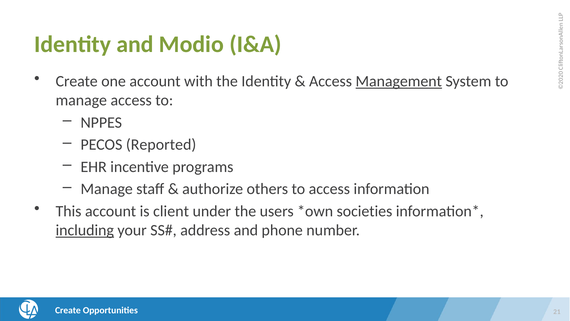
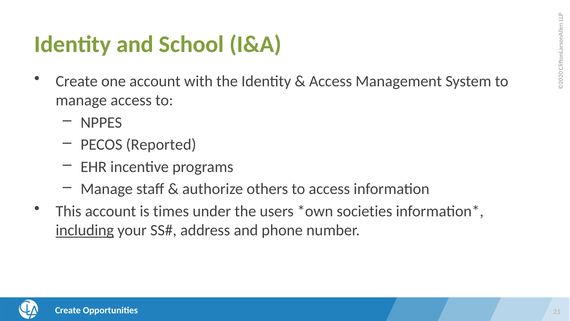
Modio: Modio -> School (191, 44)
Management underline: present -> none (399, 81)
client: client -> times (171, 211)
